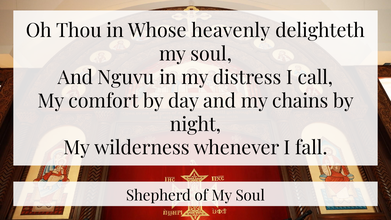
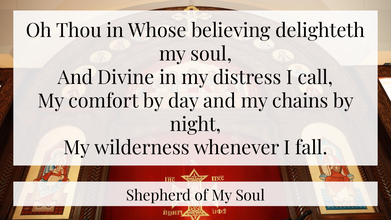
heavenly: heavenly -> believing (231, 31)
Nguvu: Nguvu -> Divine (126, 78)
